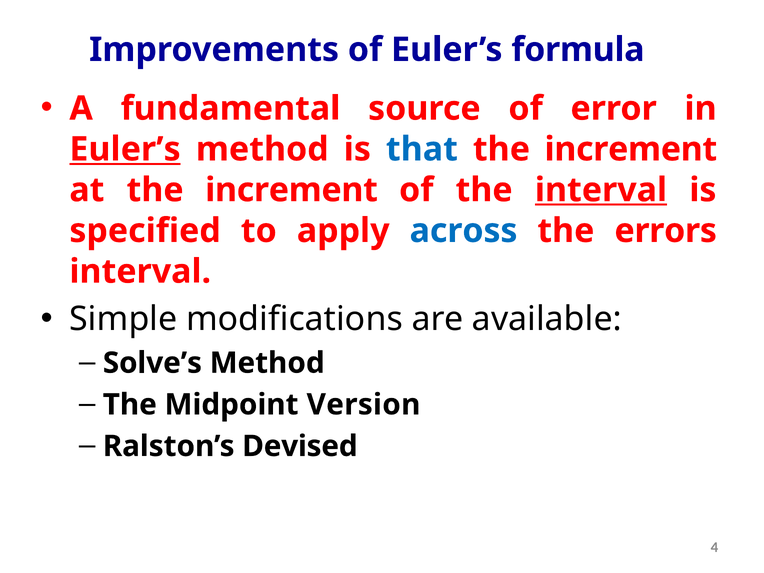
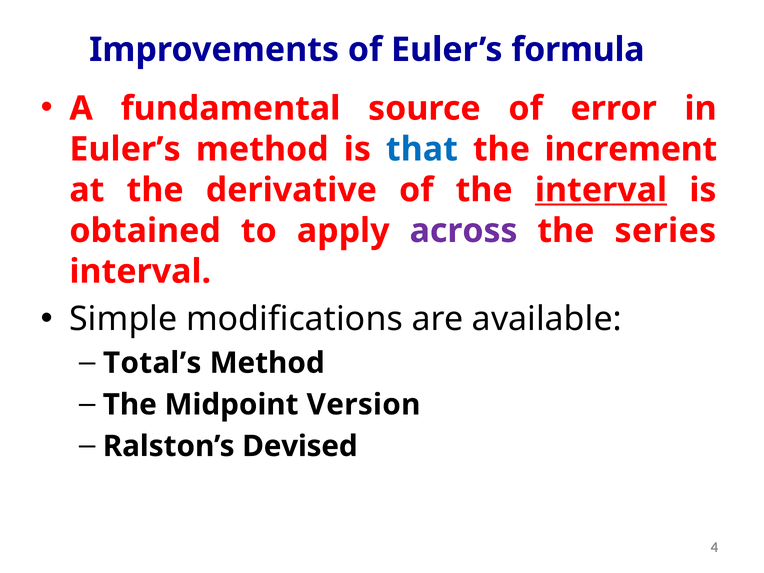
Euler’s underline: present -> none (125, 149)
at the increment: increment -> derivative (291, 190)
specified: specified -> obtained (145, 231)
across colour: blue -> purple (464, 231)
errors: errors -> series (665, 231)
Solve’s: Solve’s -> Total’s (152, 363)
